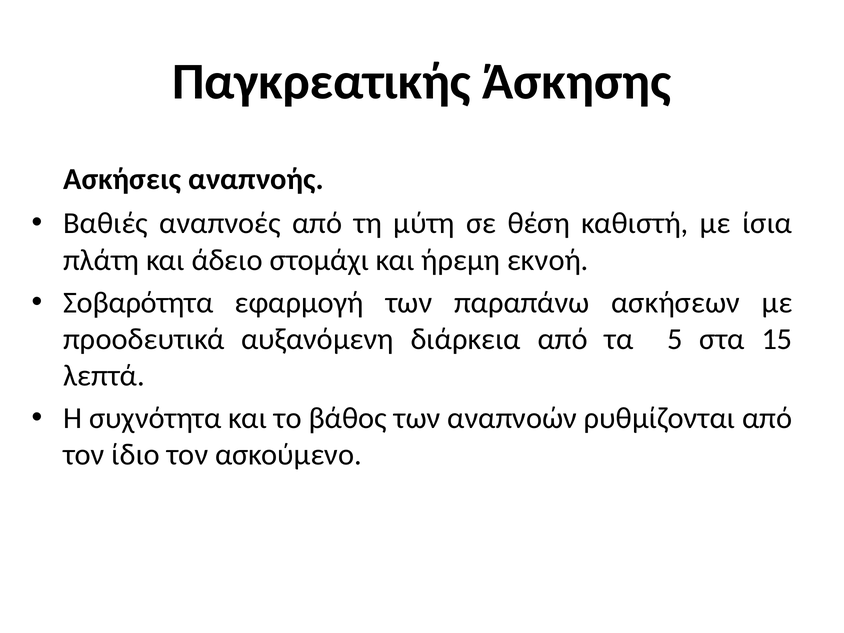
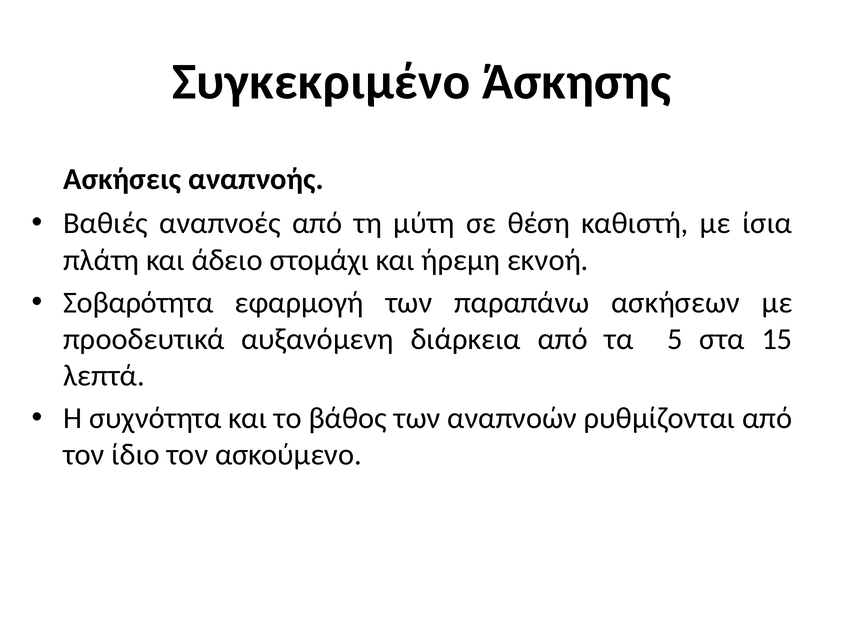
Παγκρεατικής: Παγκρεατικής -> Συγκεκριμένο (321, 82)
